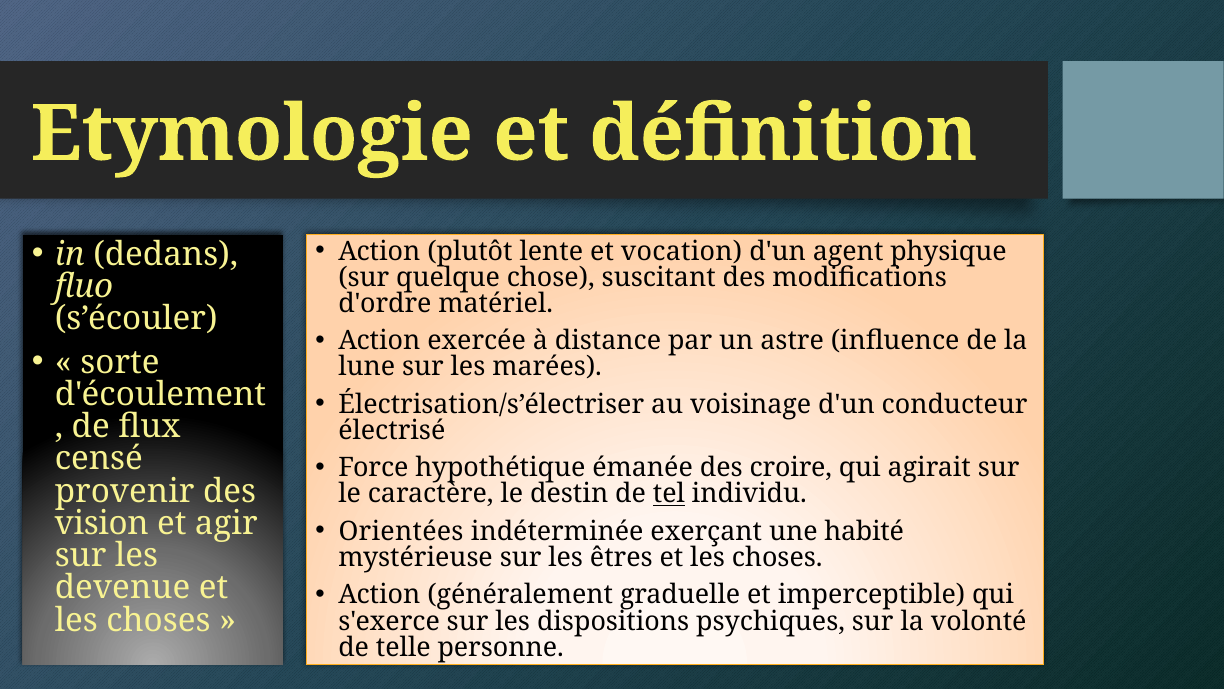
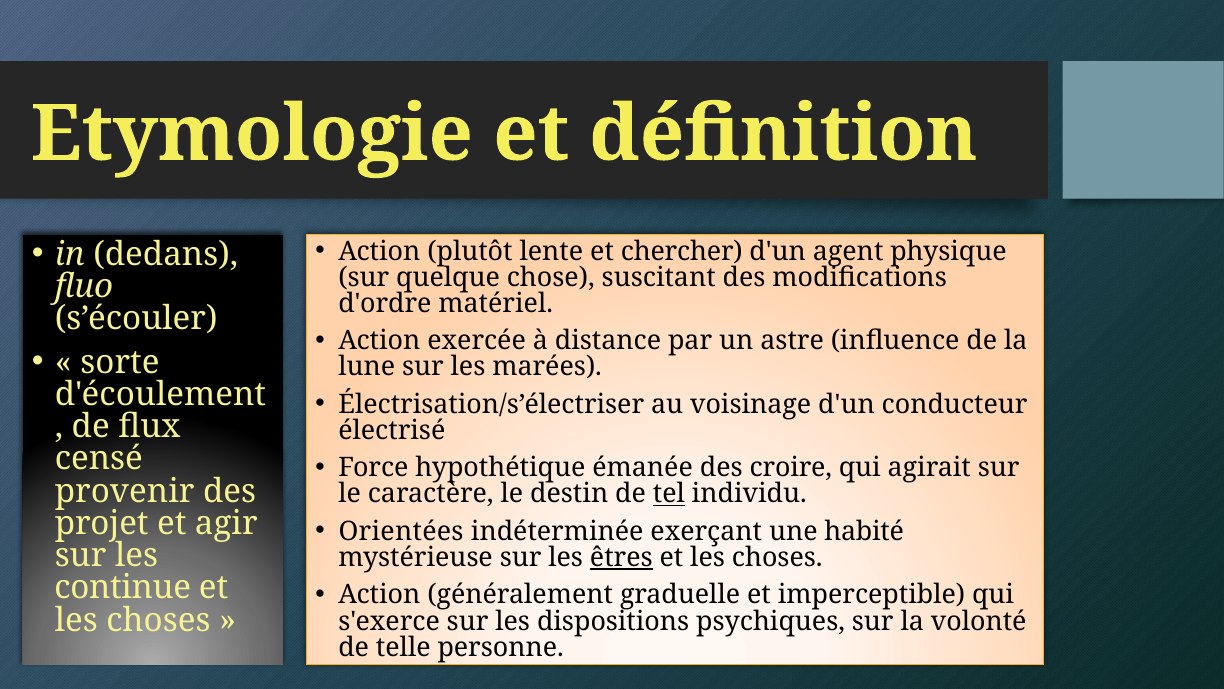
vocation: vocation -> chercher (682, 251)
vision: vision -> projet (102, 523)
êtres underline: none -> present (621, 557)
devenue: devenue -> continue (123, 587)
